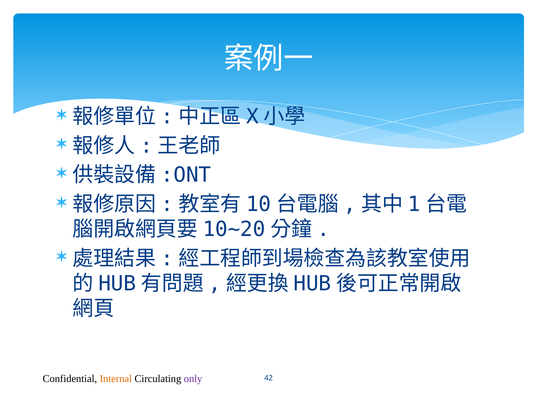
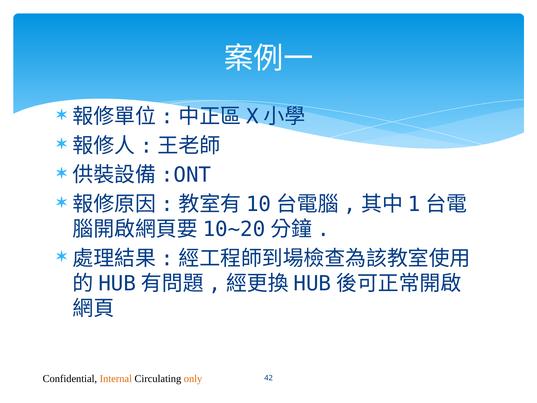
only colour: purple -> orange (193, 378)
